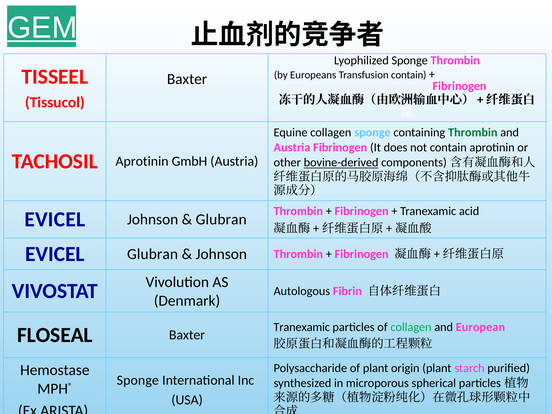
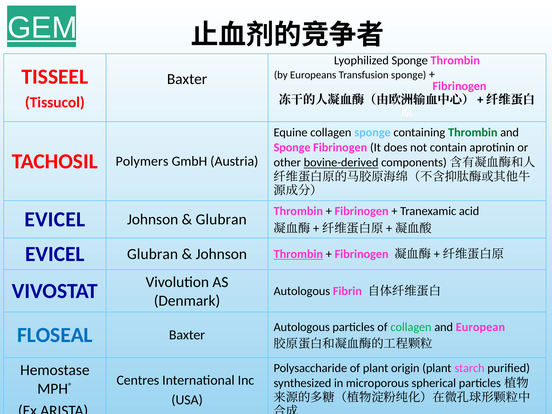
Transfusion contain: contain -> sponge (409, 75)
Austria: Austria -> Sponge (292, 148)
TACHOSIL Aprotinin: Aprotinin -> Polymers (142, 161)
Thrombin underline: none -> present (298, 254)
Tranexamic: Tranexamic -> Autologous (302, 327)
FLOSEAL colour: black -> blue (55, 335)
Sponge: Sponge -> Centres (138, 380)
